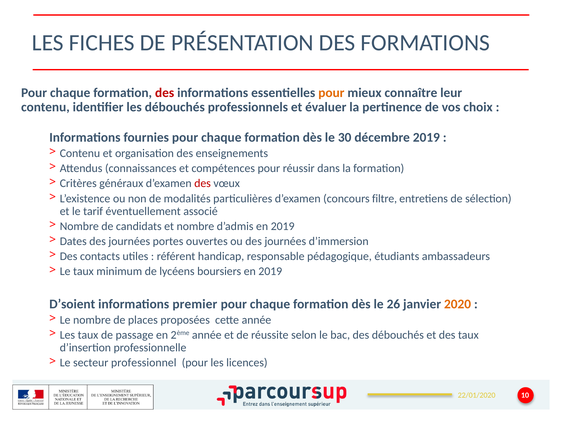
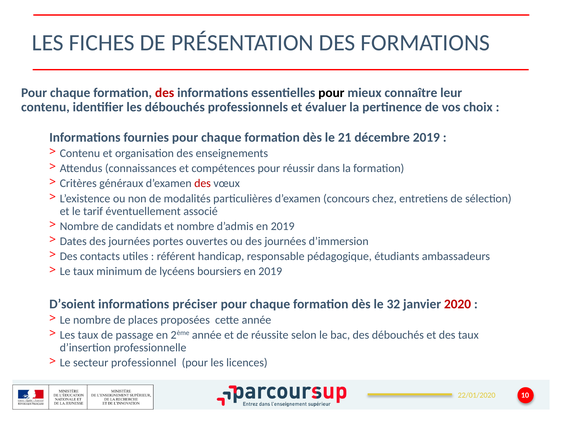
pour colour: orange -> black (331, 93)
30: 30 -> 21 (345, 138)
filtre: filtre -> chez (384, 199)
premier: premier -> préciser (195, 304)
26: 26 -> 32 (393, 304)
2020 colour: orange -> red (458, 304)
